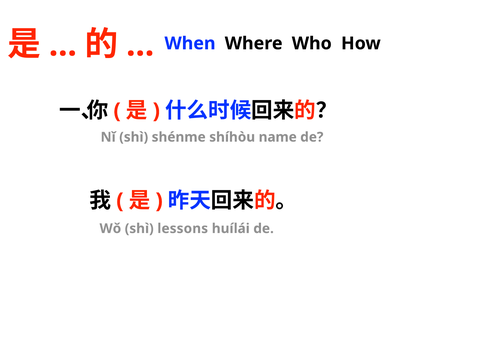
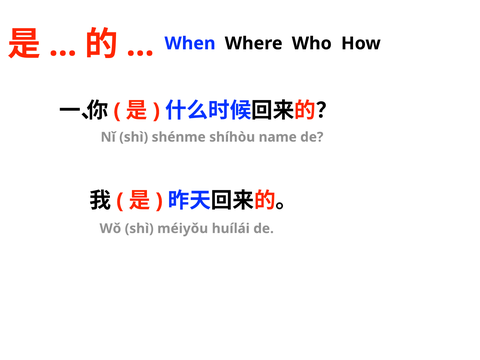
lessons: lessons -> méiyǒu (183, 229)
